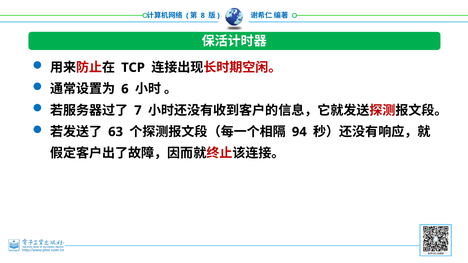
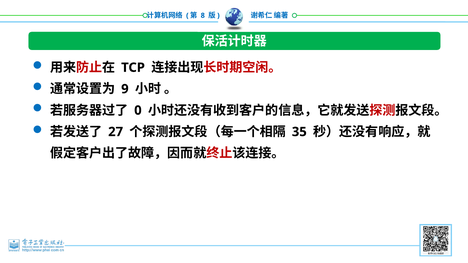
6: 6 -> 9 (125, 89)
7: 7 -> 0 (138, 111)
63: 63 -> 27 (116, 132)
94: 94 -> 35 (299, 132)
